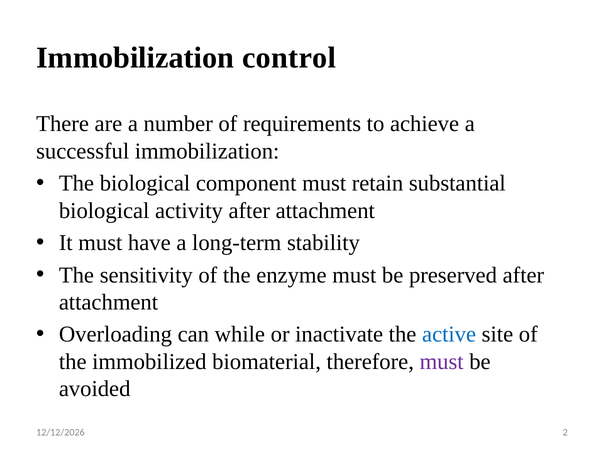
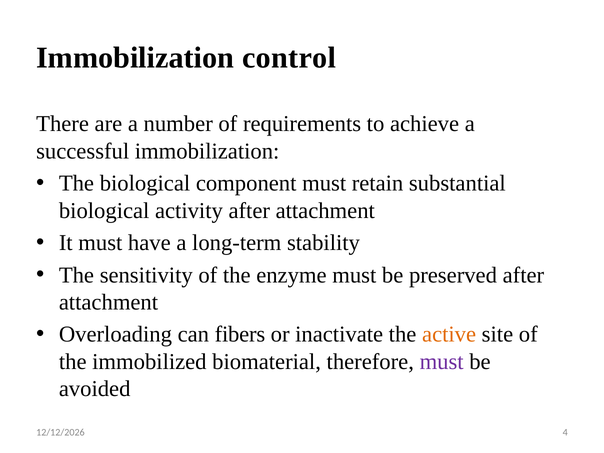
while: while -> fibers (240, 334)
active colour: blue -> orange (449, 334)
2: 2 -> 4 (565, 433)
